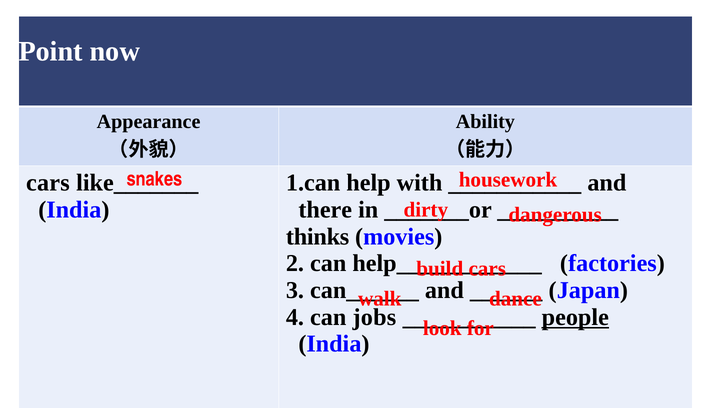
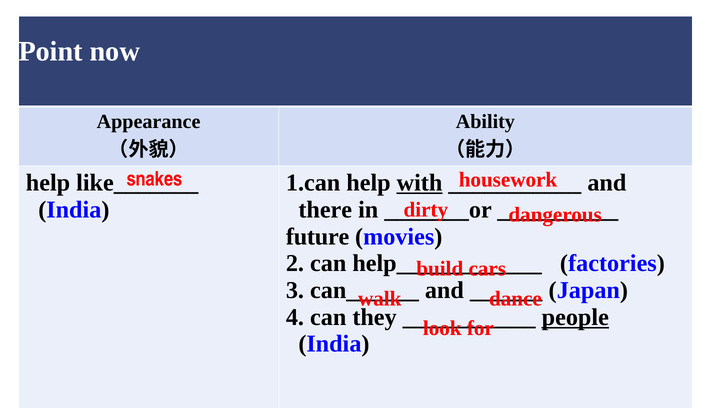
cars: cars -> help (48, 183)
with underline: none -> present (420, 183)
thinks: thinks -> future (318, 236)
jobs: jobs -> they (375, 317)
